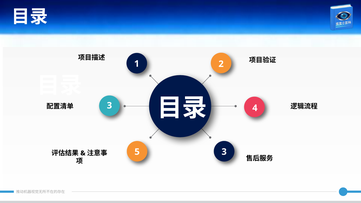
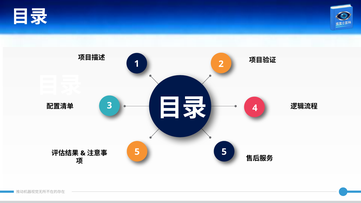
5 3: 3 -> 5 (224, 152)
